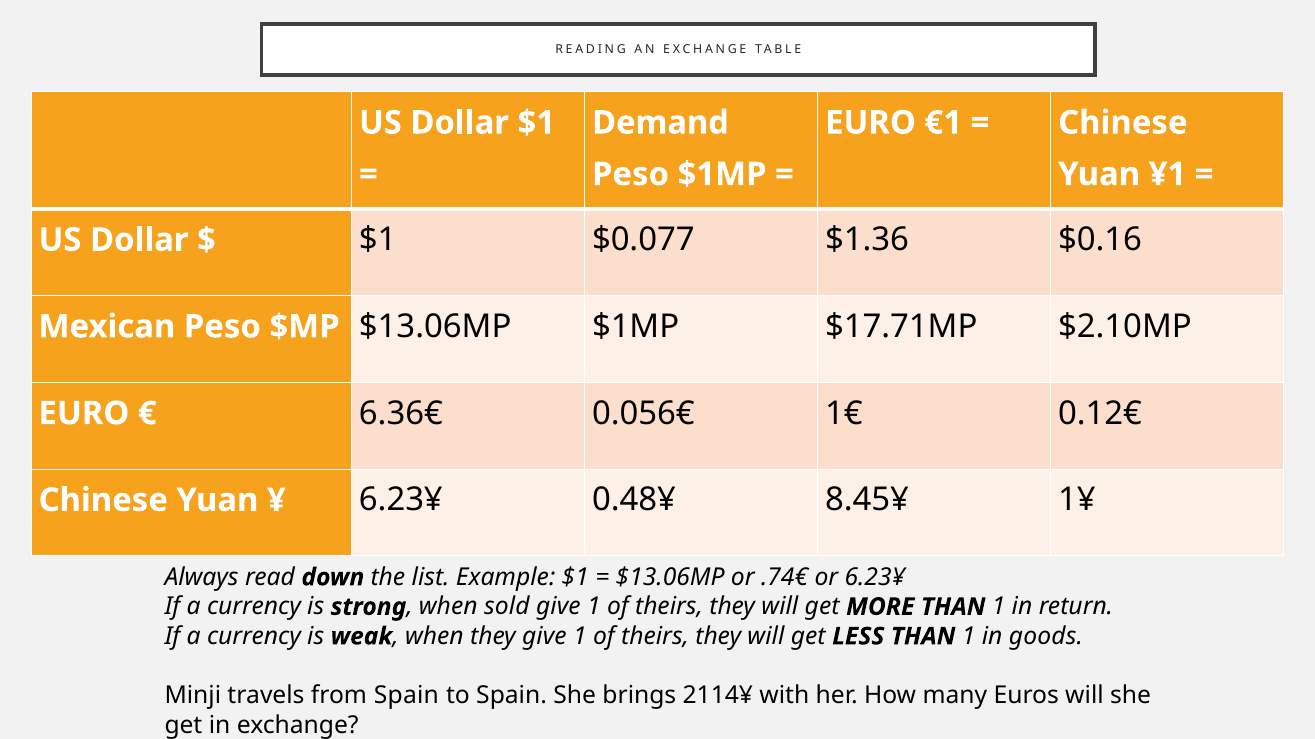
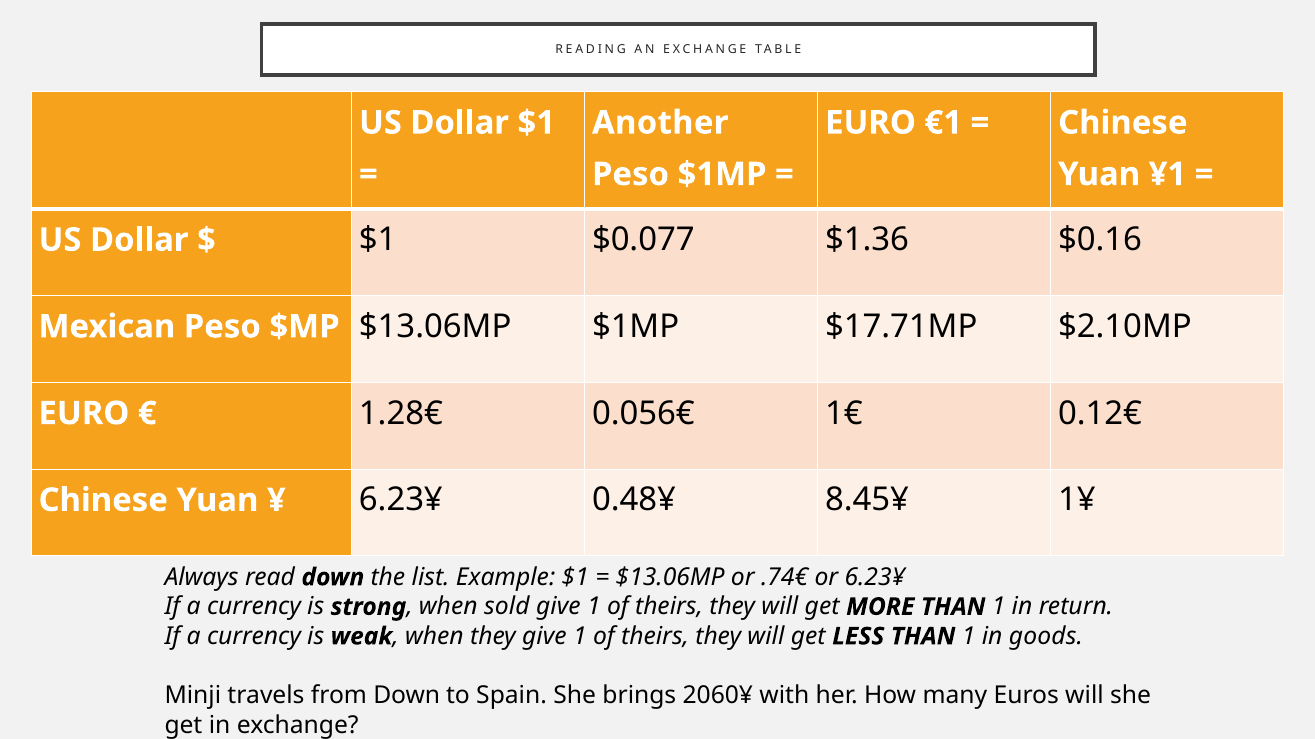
Demand: Demand -> Another (660, 123)
6.36€: 6.36€ -> 1.28€ (401, 414)
from Spain: Spain -> Down (407, 696)
2114¥: 2114¥ -> 2060¥ (718, 696)
